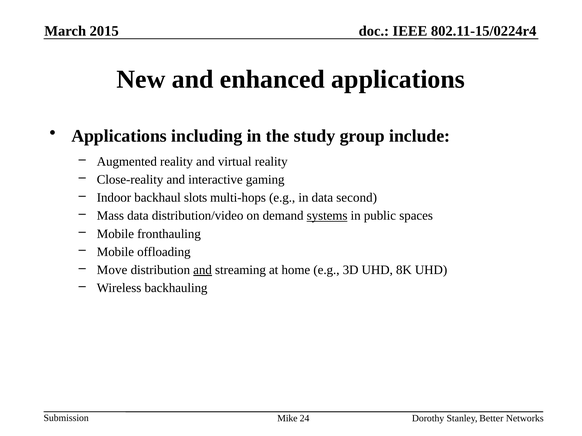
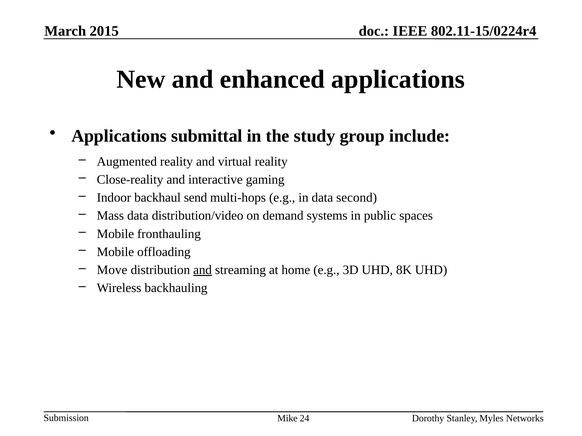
including: including -> submittal (207, 136)
slots: slots -> send (196, 198)
systems underline: present -> none (327, 216)
Better: Better -> Myles (491, 419)
